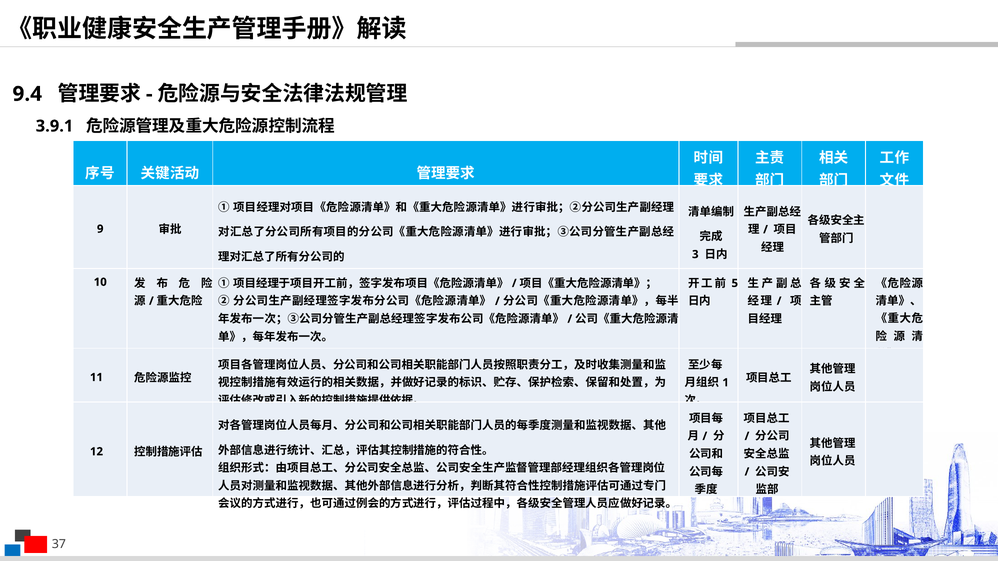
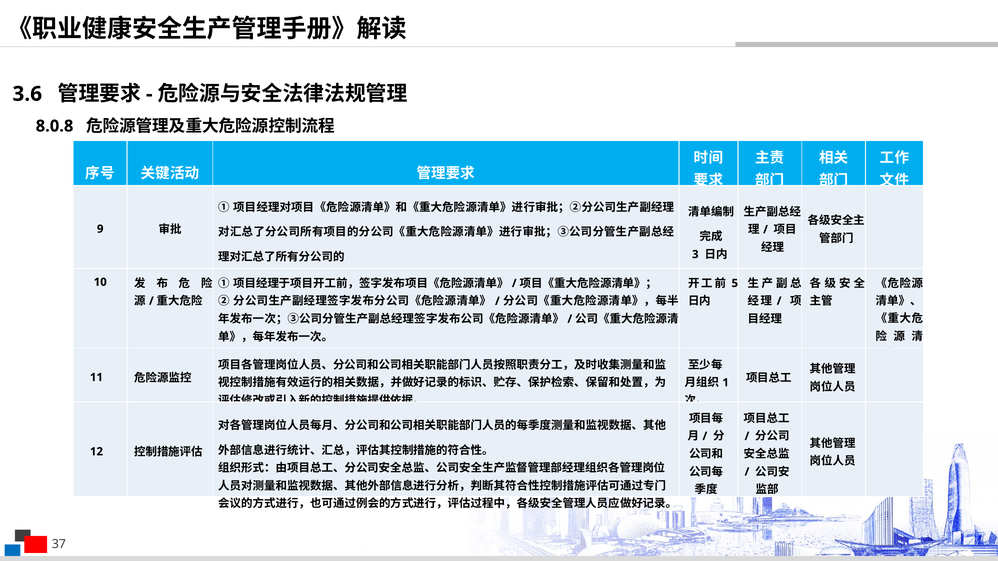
9.4: 9.4 -> 3.6 (27, 94)
3.9.1: 3.9.1 -> 8.0.8 (55, 126)
